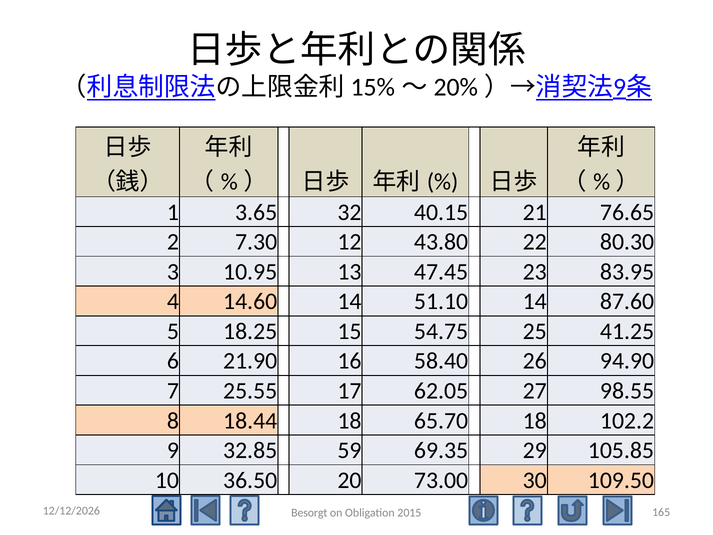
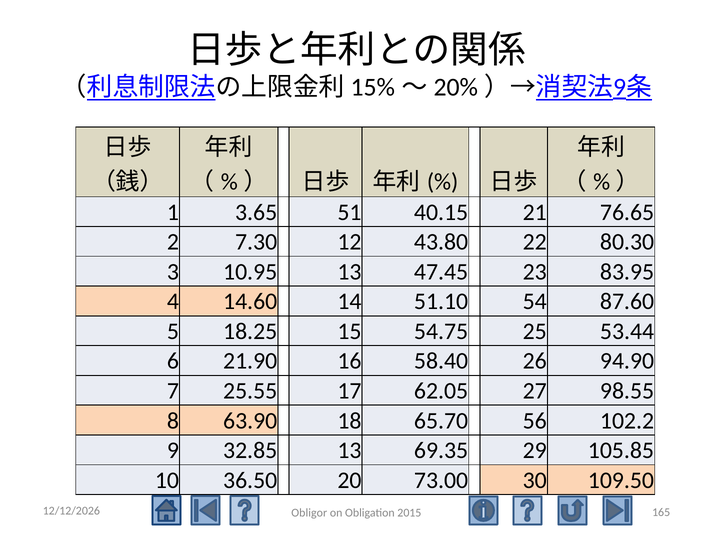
32: 32 -> 51 (349, 212)
51.10 14: 14 -> 54 (535, 301)
41.25: 41.25 -> 53.44 (627, 331)
18.44: 18.44 -> 63.90 (250, 420)
65.70 18: 18 -> 56 (535, 420)
32.85 59: 59 -> 13 (349, 450)
Besorgt: Besorgt -> Obligor (309, 513)
